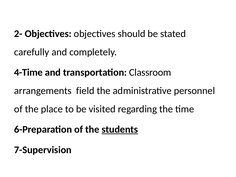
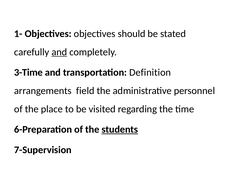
2-: 2- -> 1- (18, 34)
and underline: none -> present (59, 52)
4-Time: 4-Time -> 3-Time (28, 72)
Classroom: Classroom -> Definition (150, 72)
